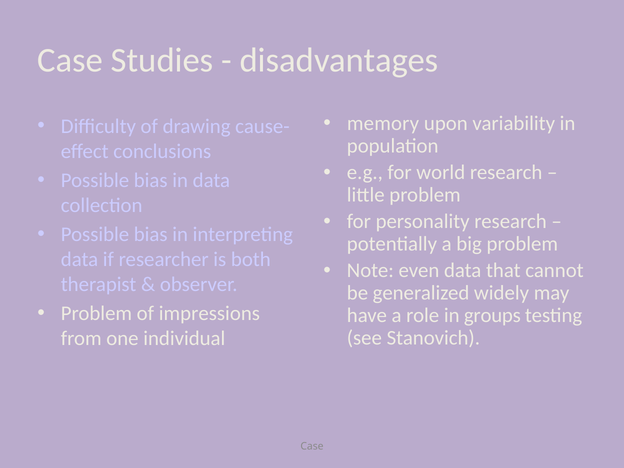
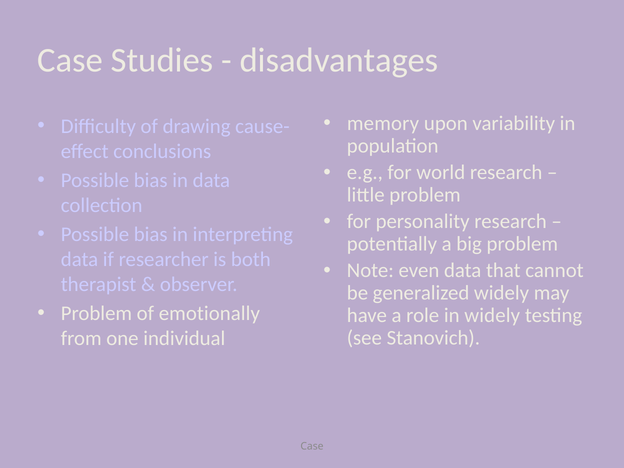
impressions: impressions -> emotionally (209, 313)
in groups: groups -> widely (492, 316)
